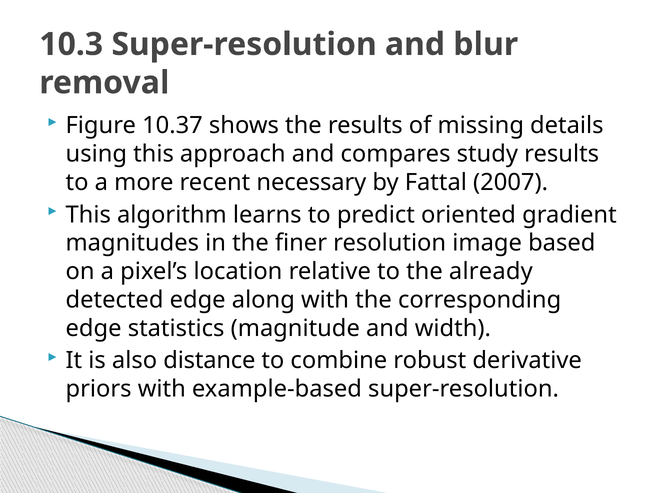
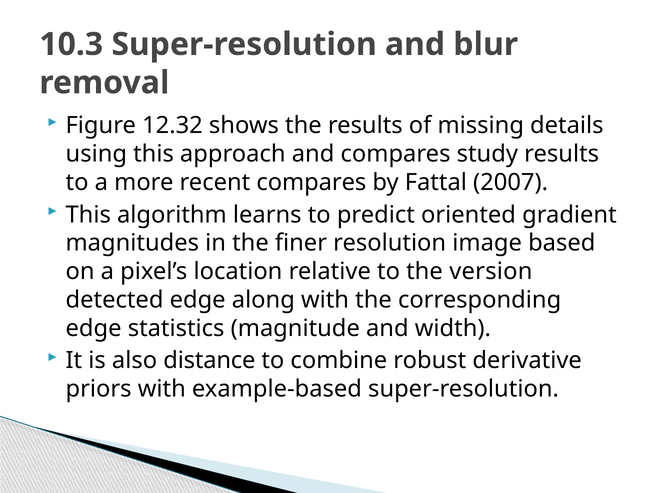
10.37: 10.37 -> 12.32 (172, 126)
recent necessary: necessary -> compares (311, 182)
already: already -> version (491, 271)
